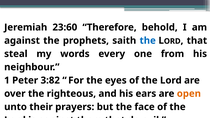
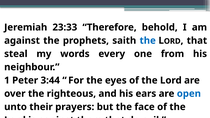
23:60: 23:60 -> 23:33 (65, 27)
3:82: 3:82 -> 3:44 (50, 80)
open colour: orange -> blue (189, 94)
